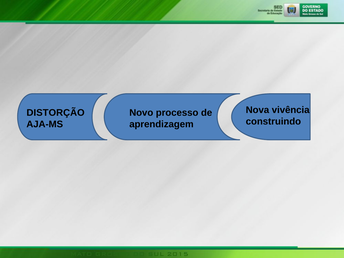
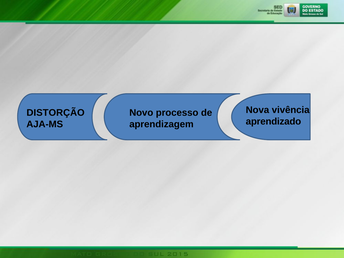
construindo: construindo -> aprendizado (273, 121)
